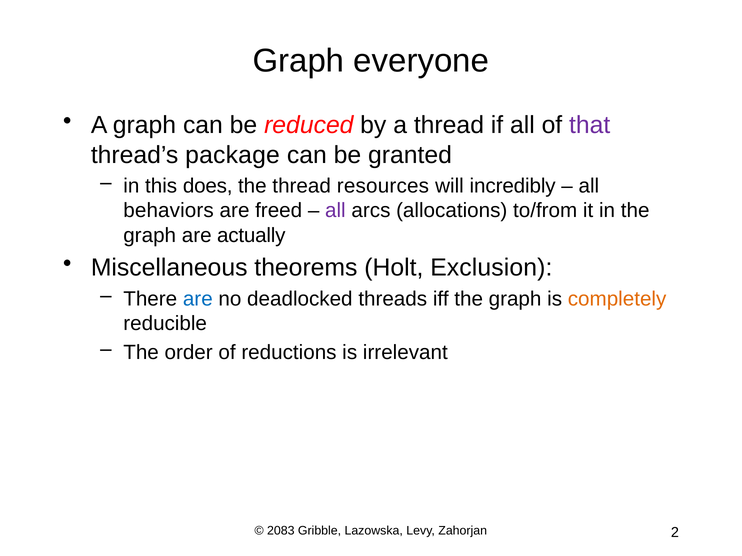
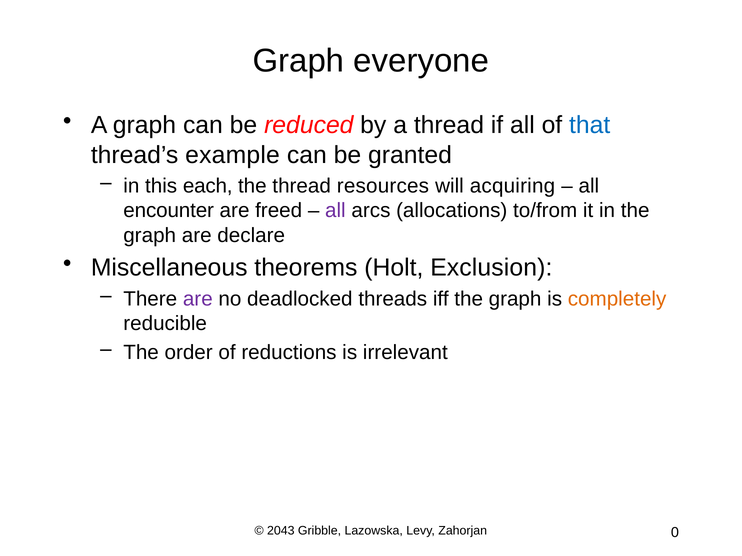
that colour: purple -> blue (590, 125)
package: package -> example (233, 155)
does: does -> each (208, 186)
incredibly: incredibly -> acquiring (512, 186)
behaviors: behaviors -> encounter (169, 211)
actually: actually -> declare (251, 236)
are colour: blue -> purple (198, 299)
2083: 2083 -> 2043 (281, 531)
2: 2 -> 0 (675, 533)
